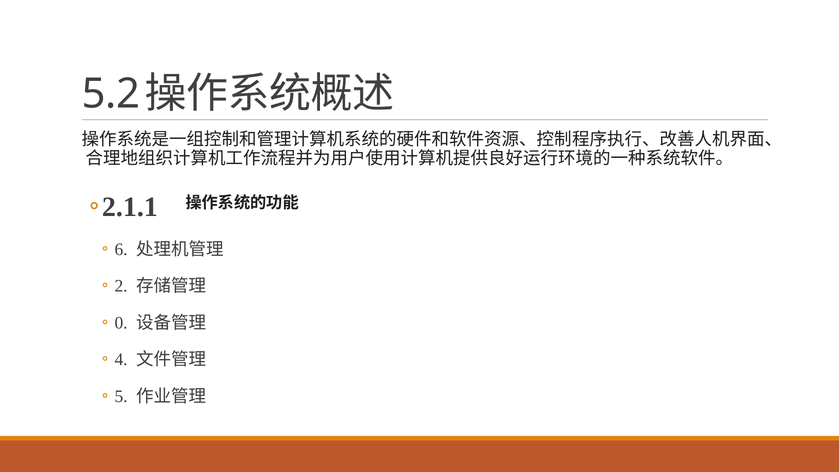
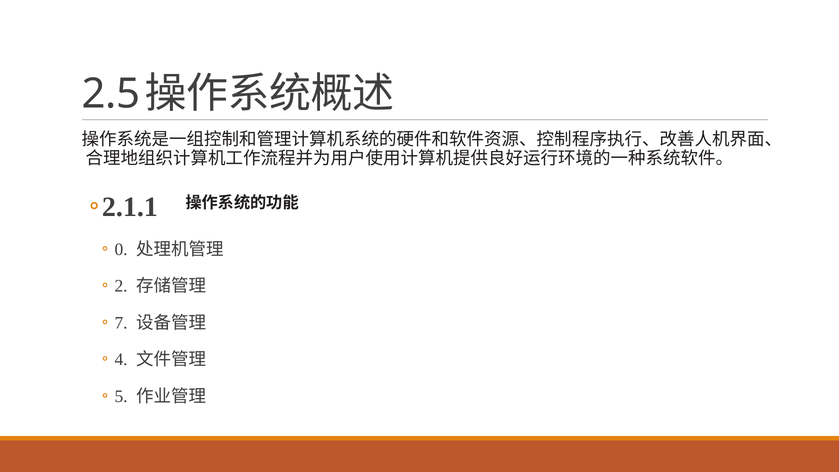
5.2: 5.2 -> 2.5 (111, 94)
6: 6 -> 0 (121, 249)
0: 0 -> 7 (121, 323)
